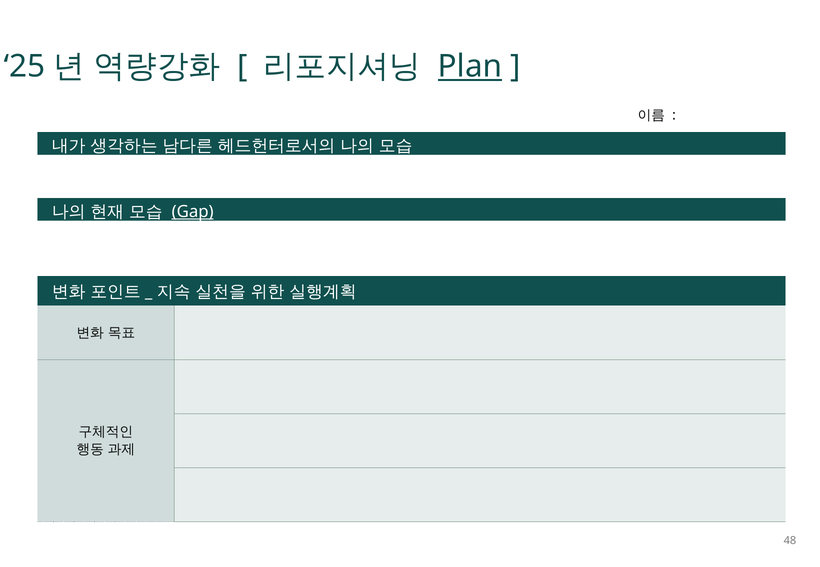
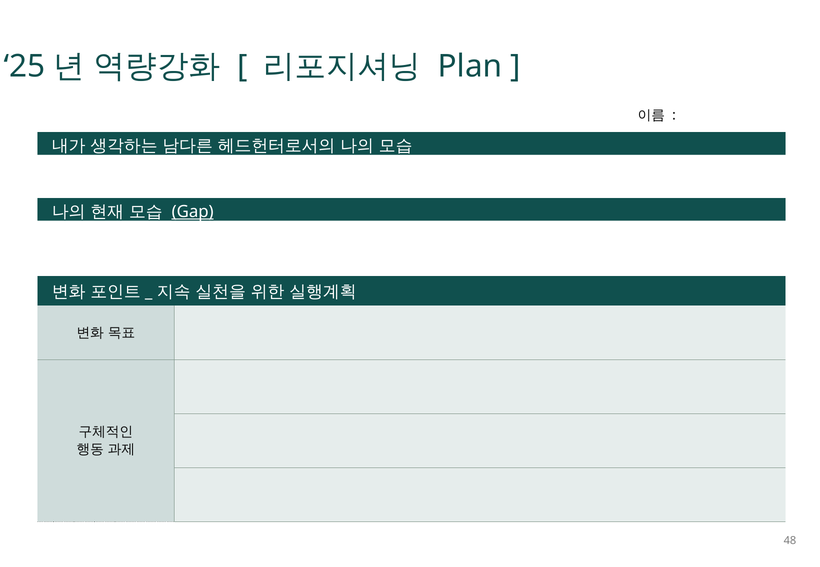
Plan underline: present -> none (470, 67)
